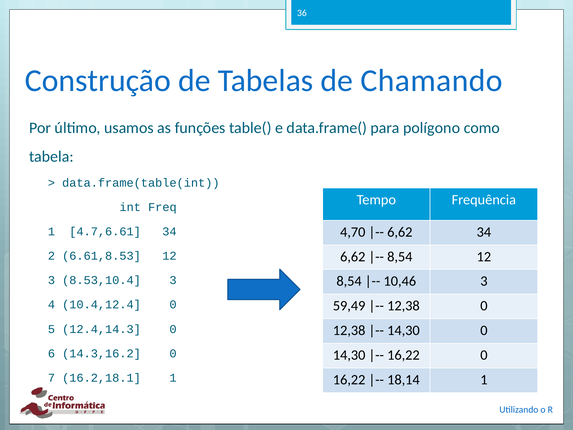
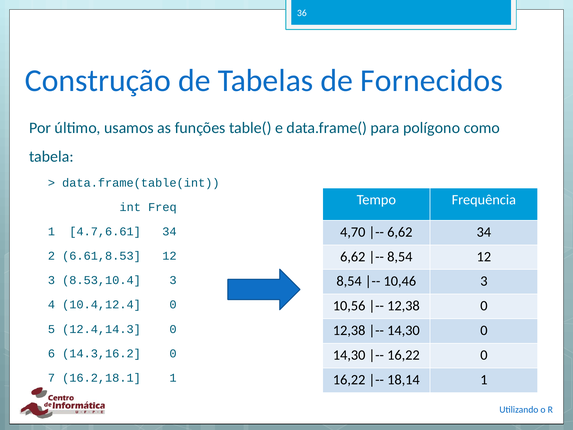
Chamando: Chamando -> Fornecidos (432, 81)
59,49: 59,49 -> 10,56 (349, 306)
